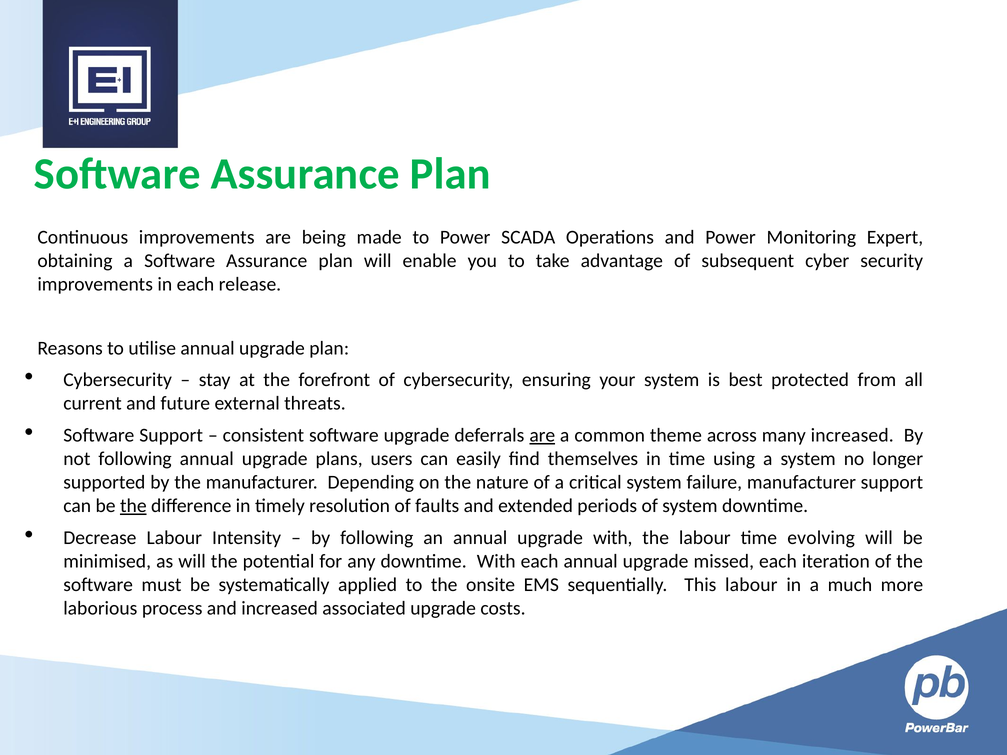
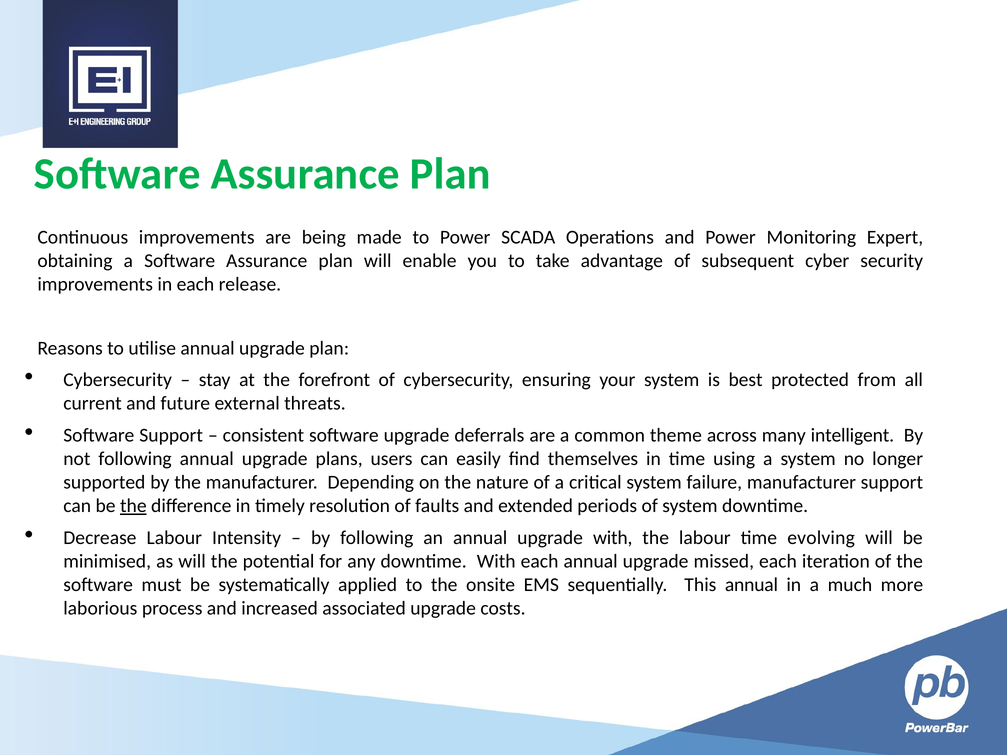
are underline: present -> none (542, 436)
many increased: increased -> intelligent (852, 436)
This labour: labour -> annual (751, 585)
